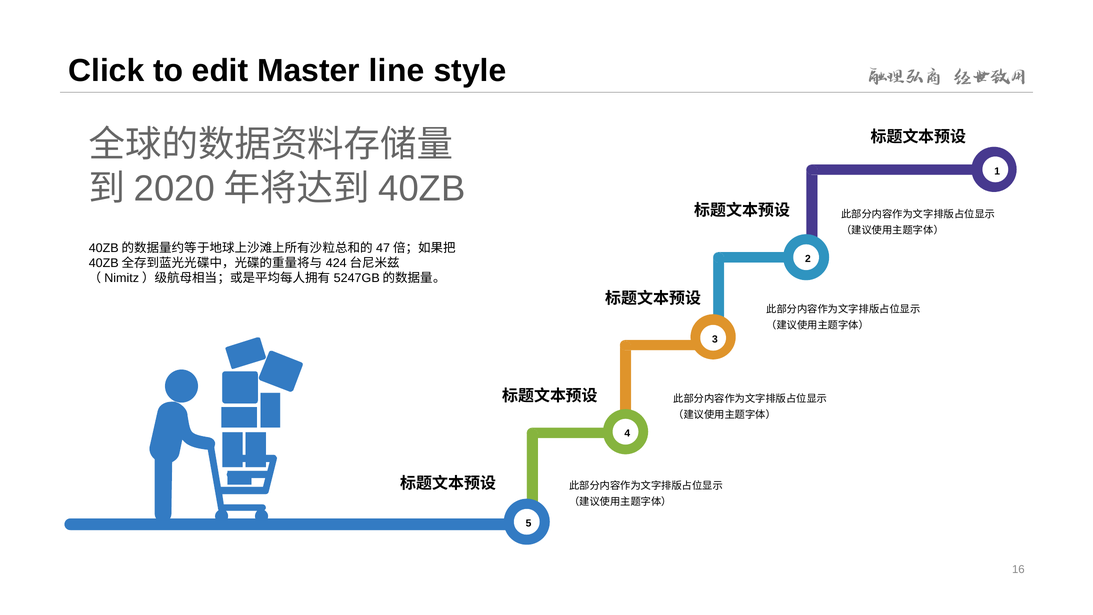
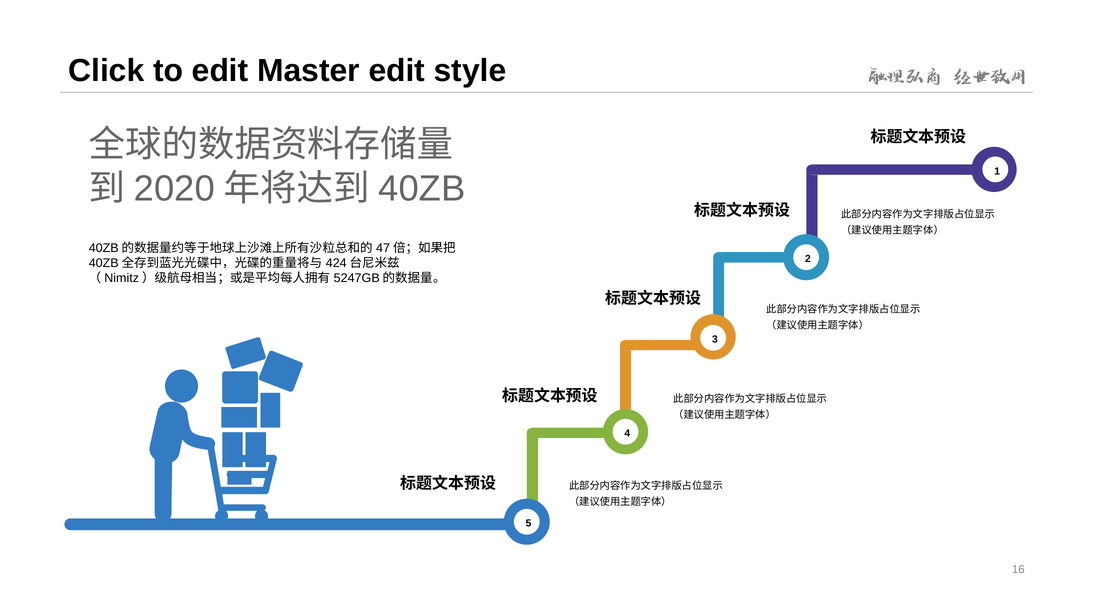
Master line: line -> edit (397, 71)
